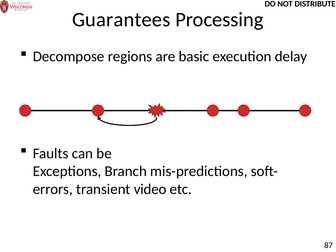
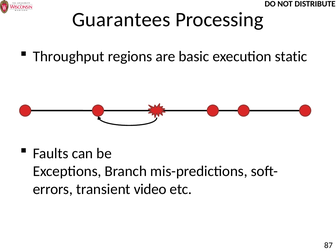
Decompose: Decompose -> Throughput (69, 56)
delay: delay -> static (291, 56)
